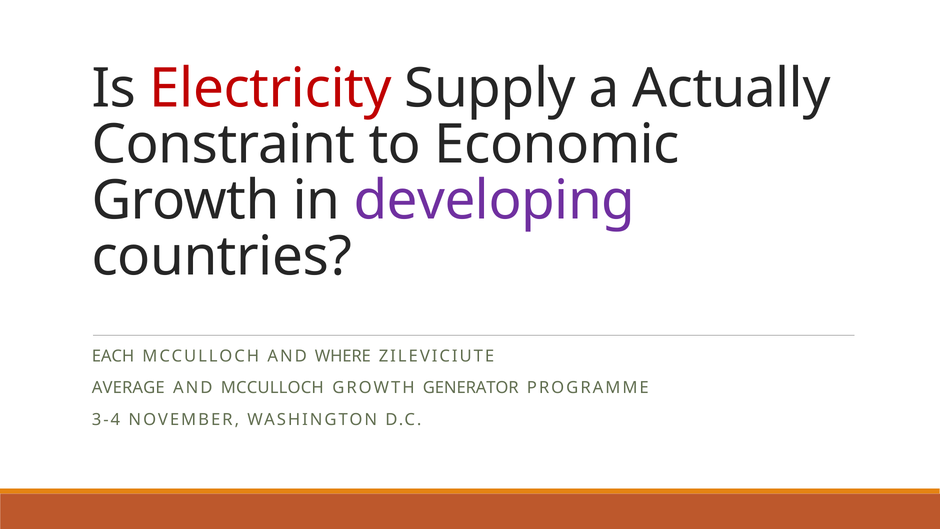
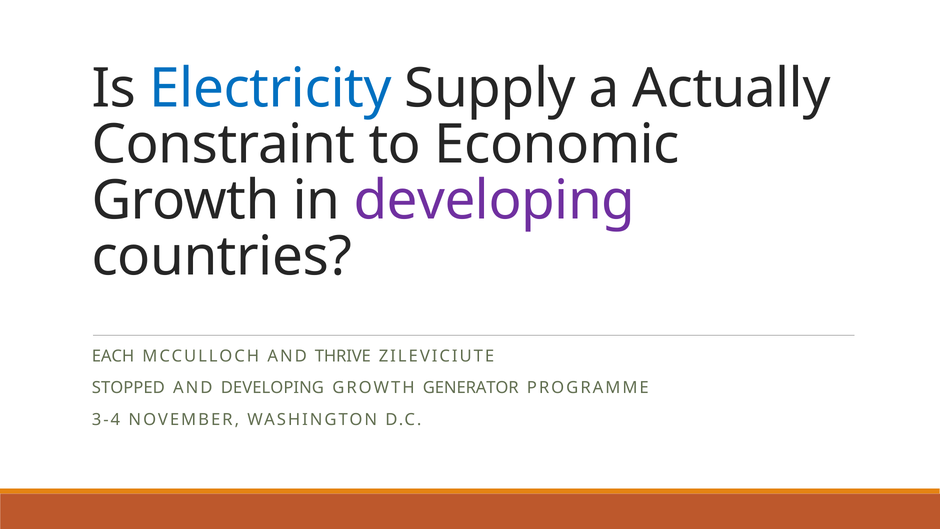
Electricity colour: red -> blue (270, 89)
WHERE: WHERE -> THRIVE (343, 356)
AVERAGE: AVERAGE -> STOPPED (128, 388)
AND MCCULLOCH: MCCULLOCH -> DEVELOPING (272, 388)
